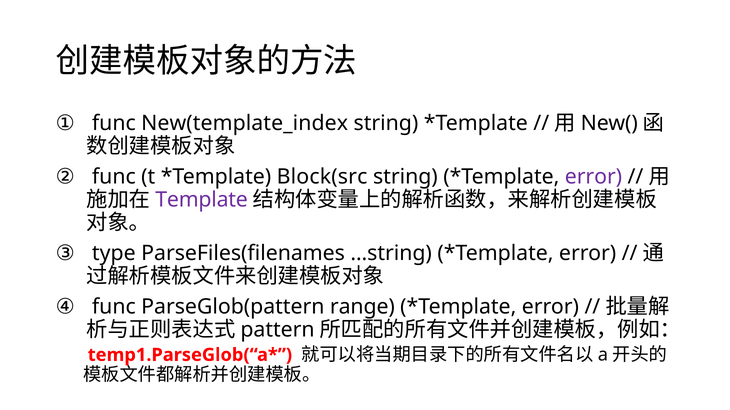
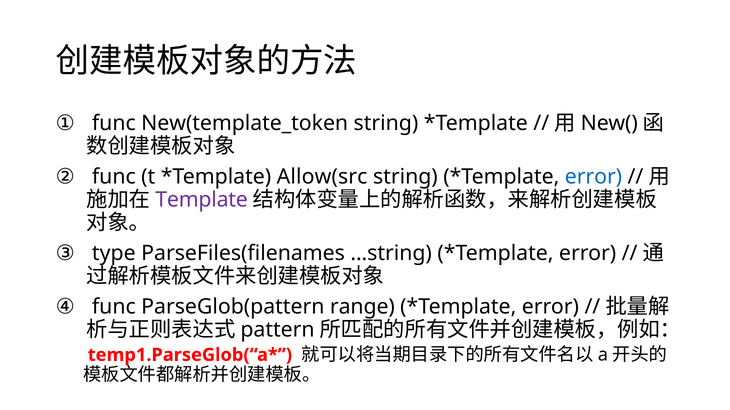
New(template_index: New(template_index -> New(template_token (245, 123)
Block(src: Block(src -> Allow(src (322, 177)
error colour: purple -> blue (593, 177)
